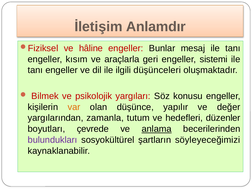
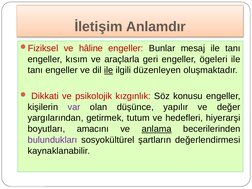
sistemi: sistemi -> ögeleri (214, 59)
ile underline: none -> present (109, 70)
düşünceleri: düşünceleri -> düzenleyen (157, 70)
Bilmek: Bilmek -> Dikkati (45, 96)
yargıları: yargıları -> kızgınlık (133, 96)
var colour: orange -> purple (74, 107)
zamanla: zamanla -> getirmek (105, 118)
düzenler: düzenler -> hiyerarşi (223, 118)
çevrede: çevrede -> amacını (93, 129)
söyleyeceğimizi: söyleyeceğimizi -> değerlendirmesi (208, 140)
